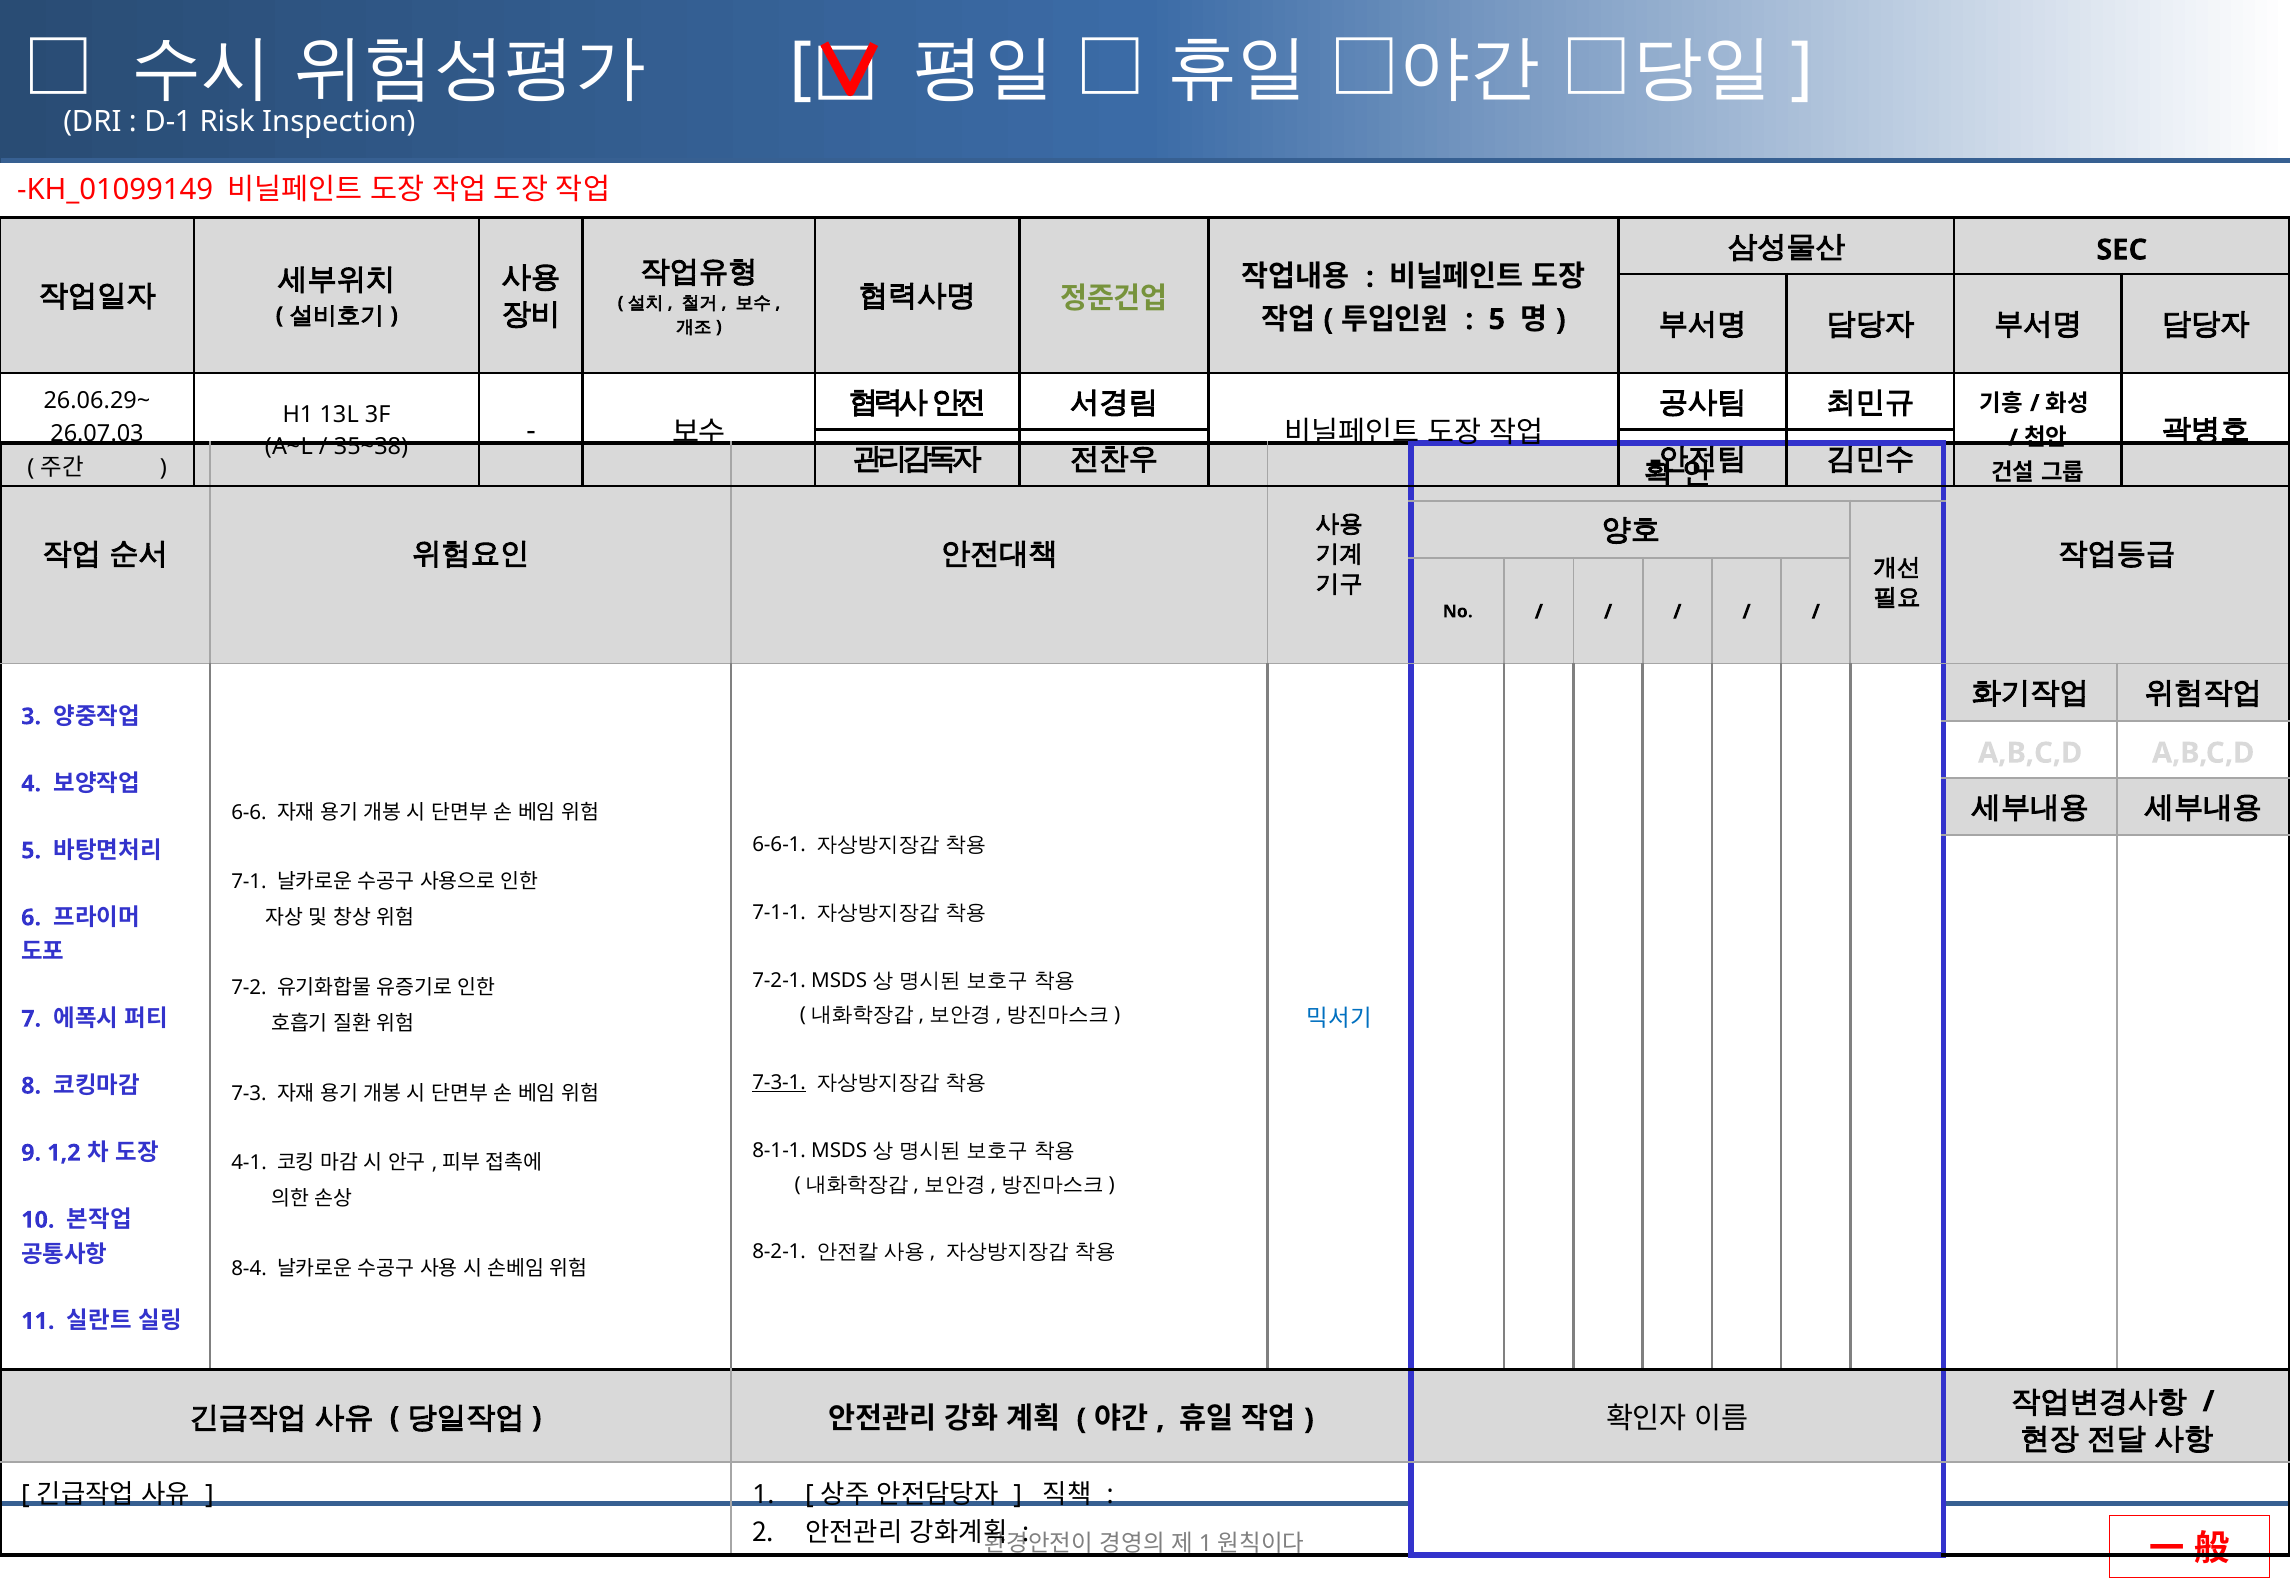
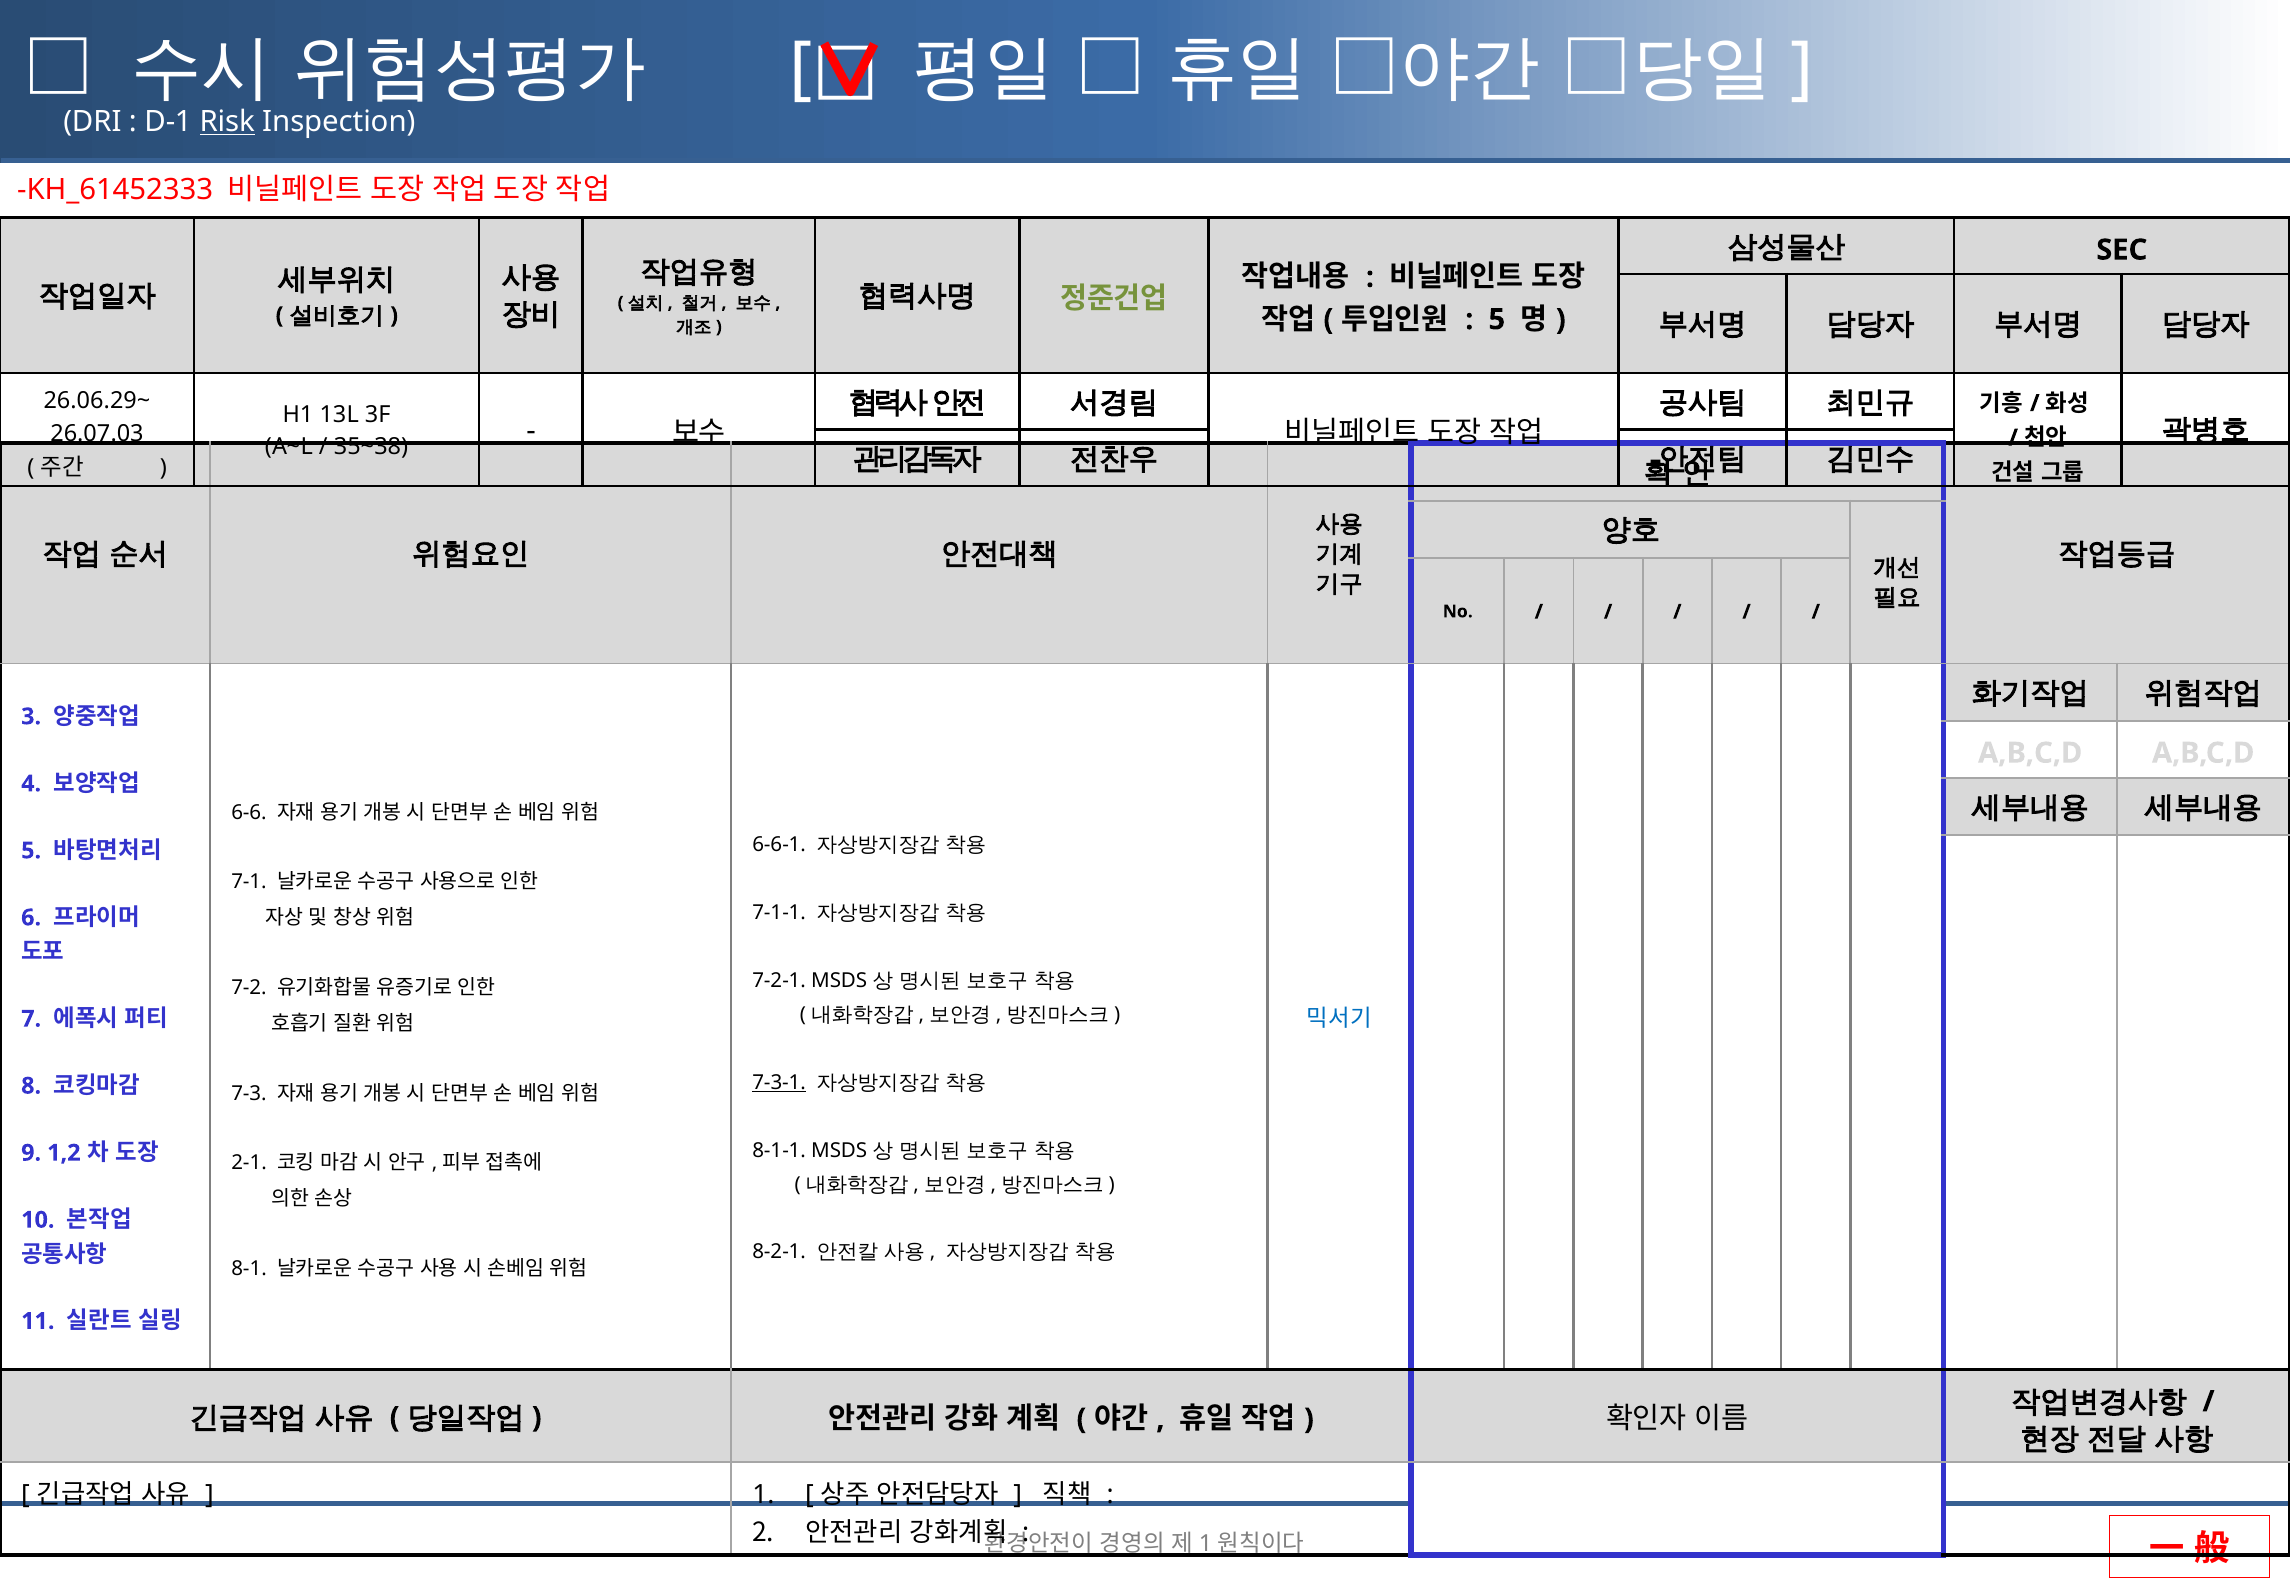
Risk underline: none -> present (227, 122)
KH_01099149: KH_01099149 -> KH_61452333 (115, 190)
4-1: 4-1 -> 2-1 (249, 1163)
8-4: 8-4 -> 8-1 (249, 1268)
